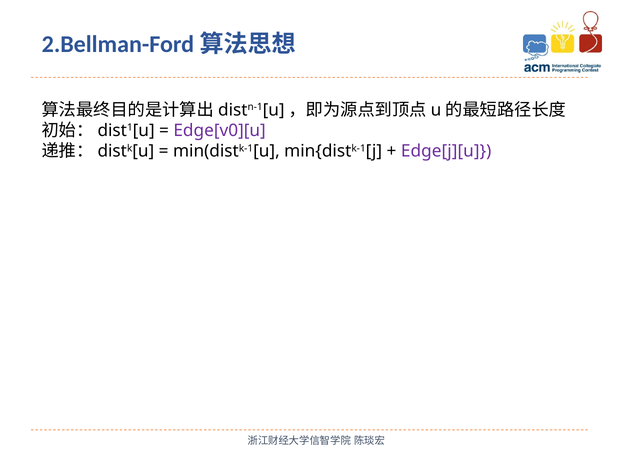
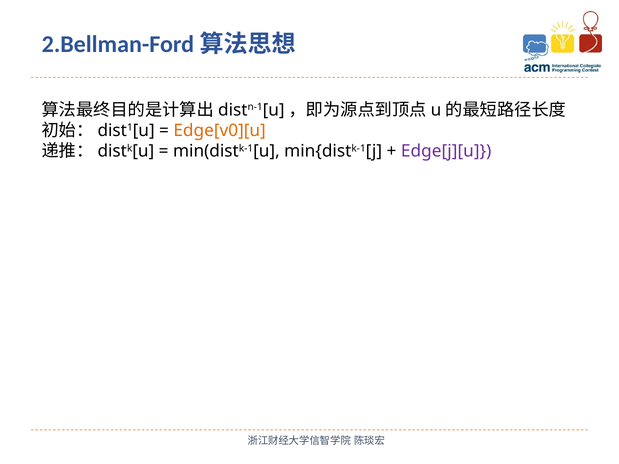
Edge[v0][u colour: purple -> orange (220, 131)
